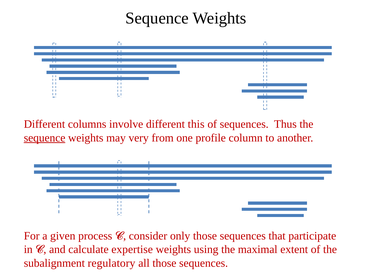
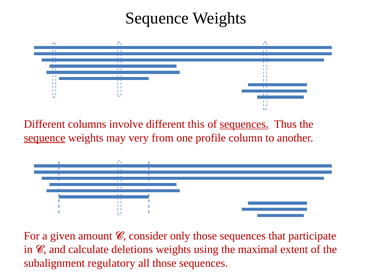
sequences underline: none -> present (244, 124)
process: process -> amount (95, 236)
expertise: expertise -> deletions (132, 249)
